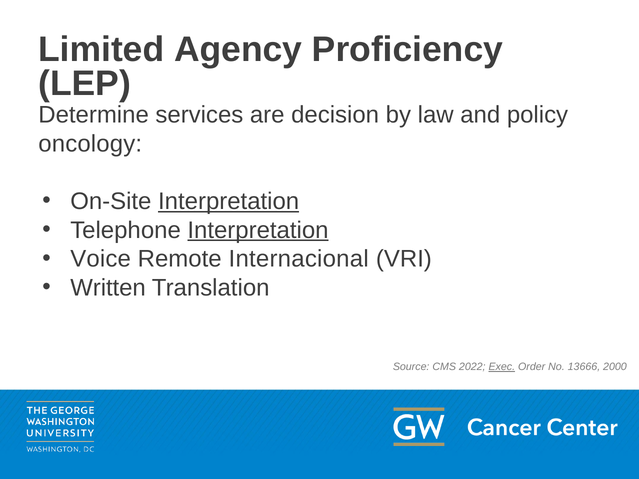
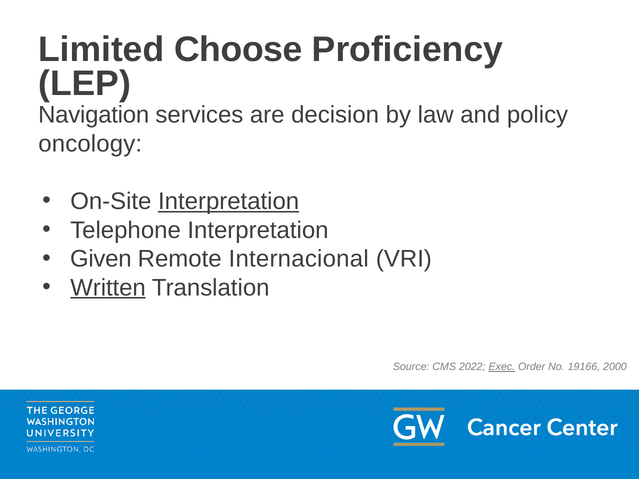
Agency: Agency -> Choose (238, 50)
Determine: Determine -> Navigation (94, 115)
Interpretation underline: present -> none (258, 230)
Voice: Voice -> Given (101, 259)
Written underline: none -> present (108, 288)
13666: 13666 -> 19166 (584, 367)
